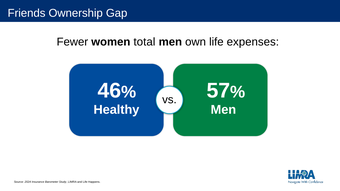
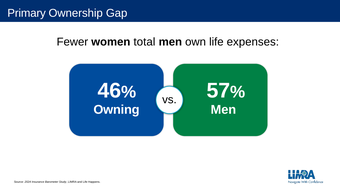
Friends: Friends -> Primary (27, 13)
Healthy: Healthy -> Owning (116, 110)
